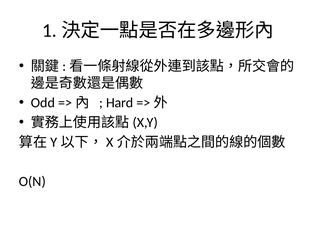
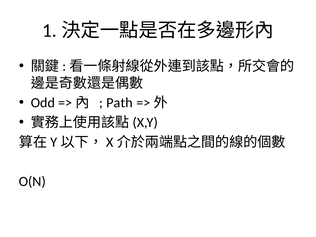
Hard: Hard -> Path (120, 103)
